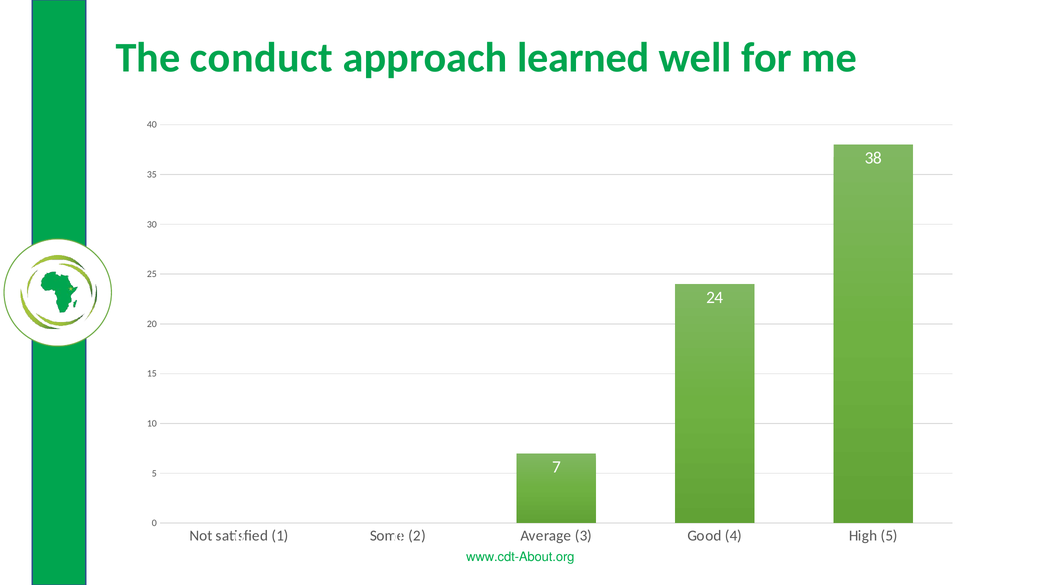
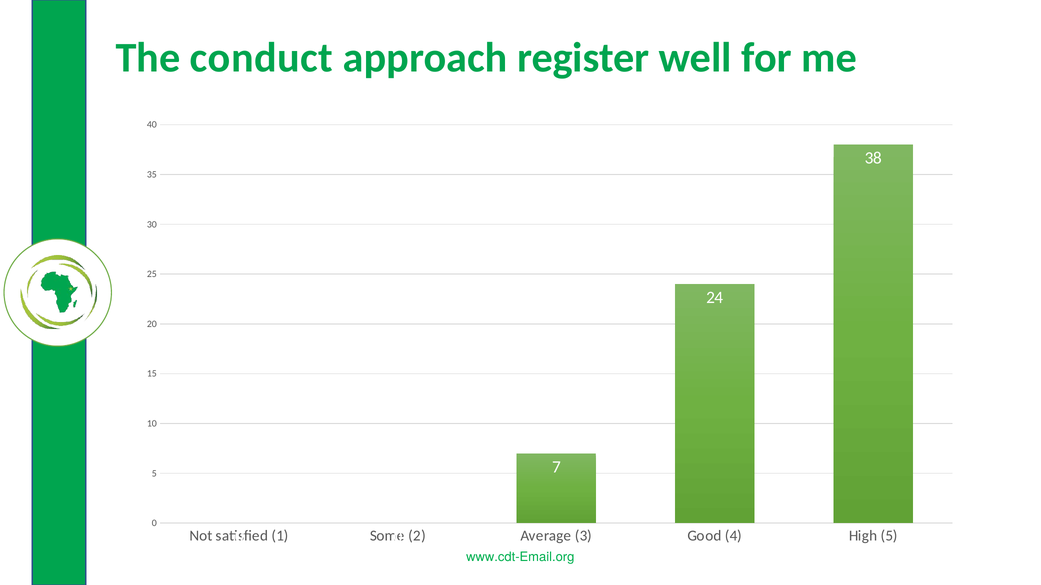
learned: learned -> register (583, 58)
www.cdt-About.org: www.cdt-About.org -> www.cdt-Email.org (520, 558)
